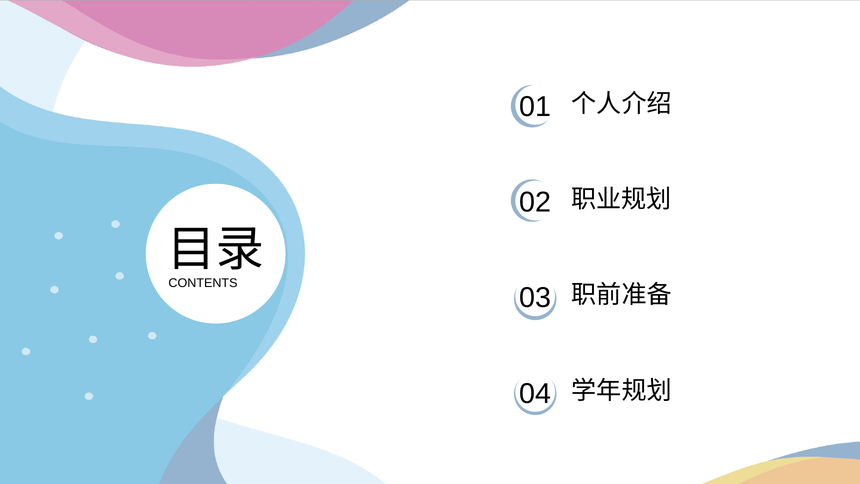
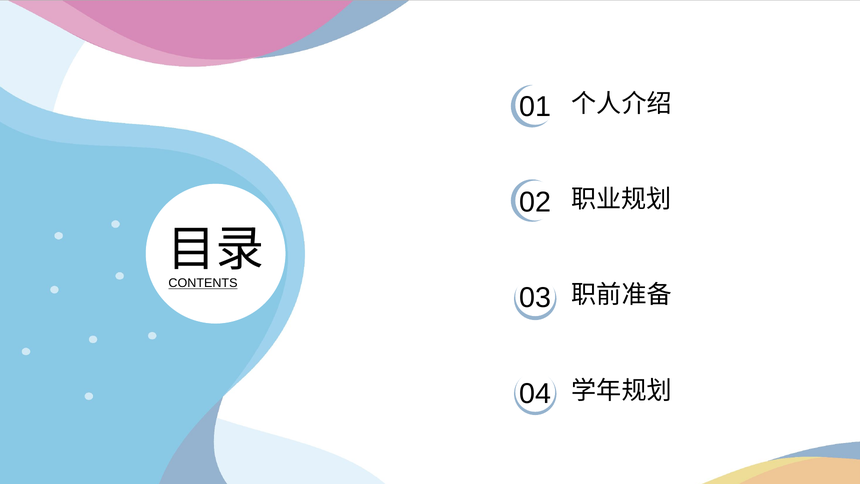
CONTENTS underline: none -> present (203, 283)
